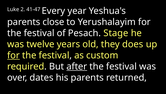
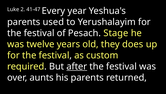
close: close -> used (53, 22)
for underline: present -> none (13, 55)
dates: dates -> aunts (42, 77)
